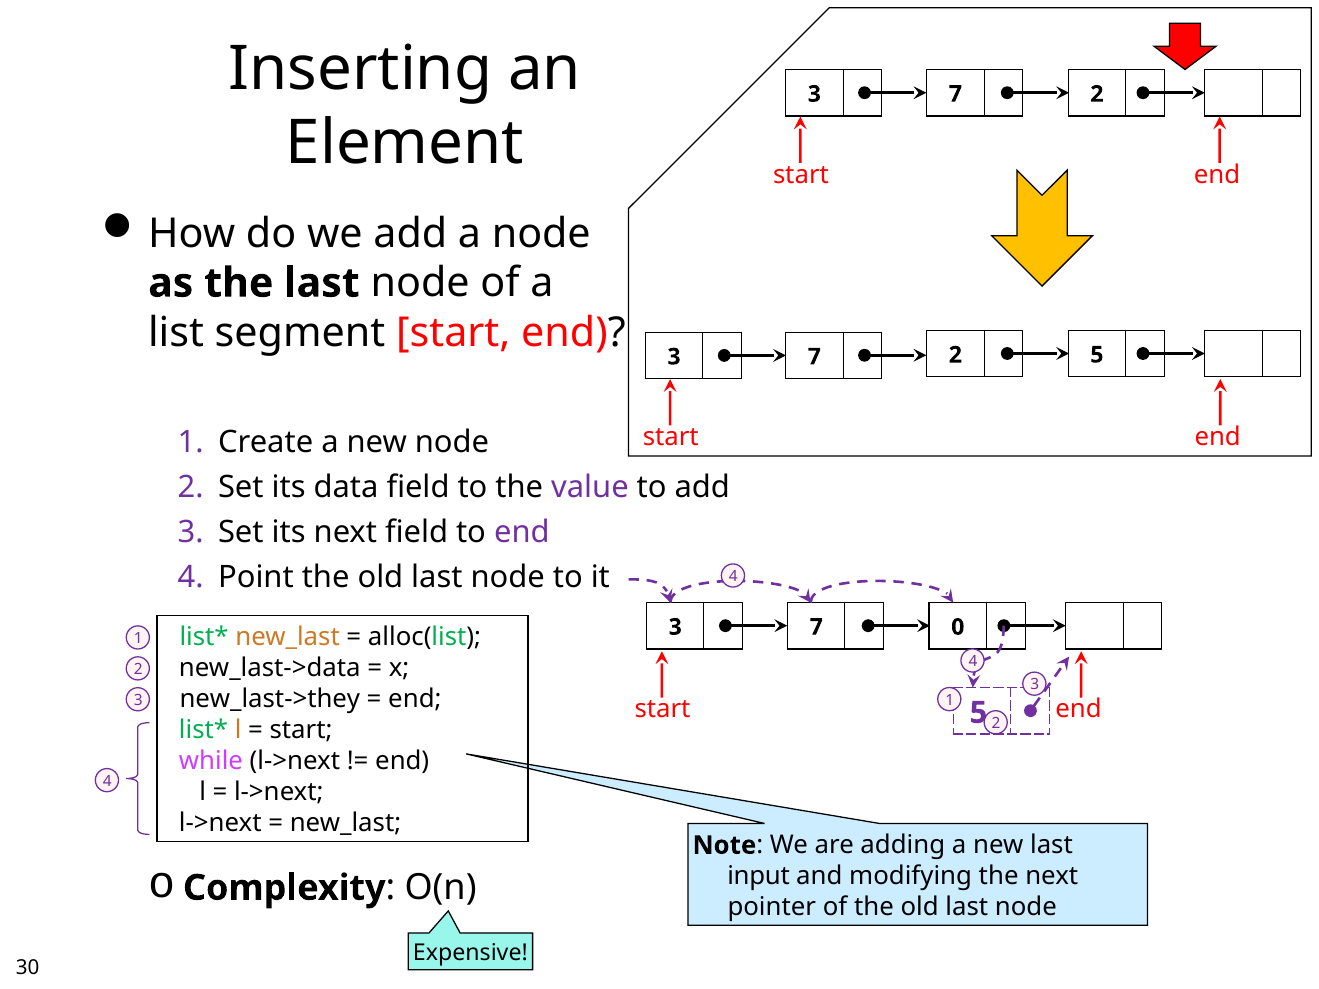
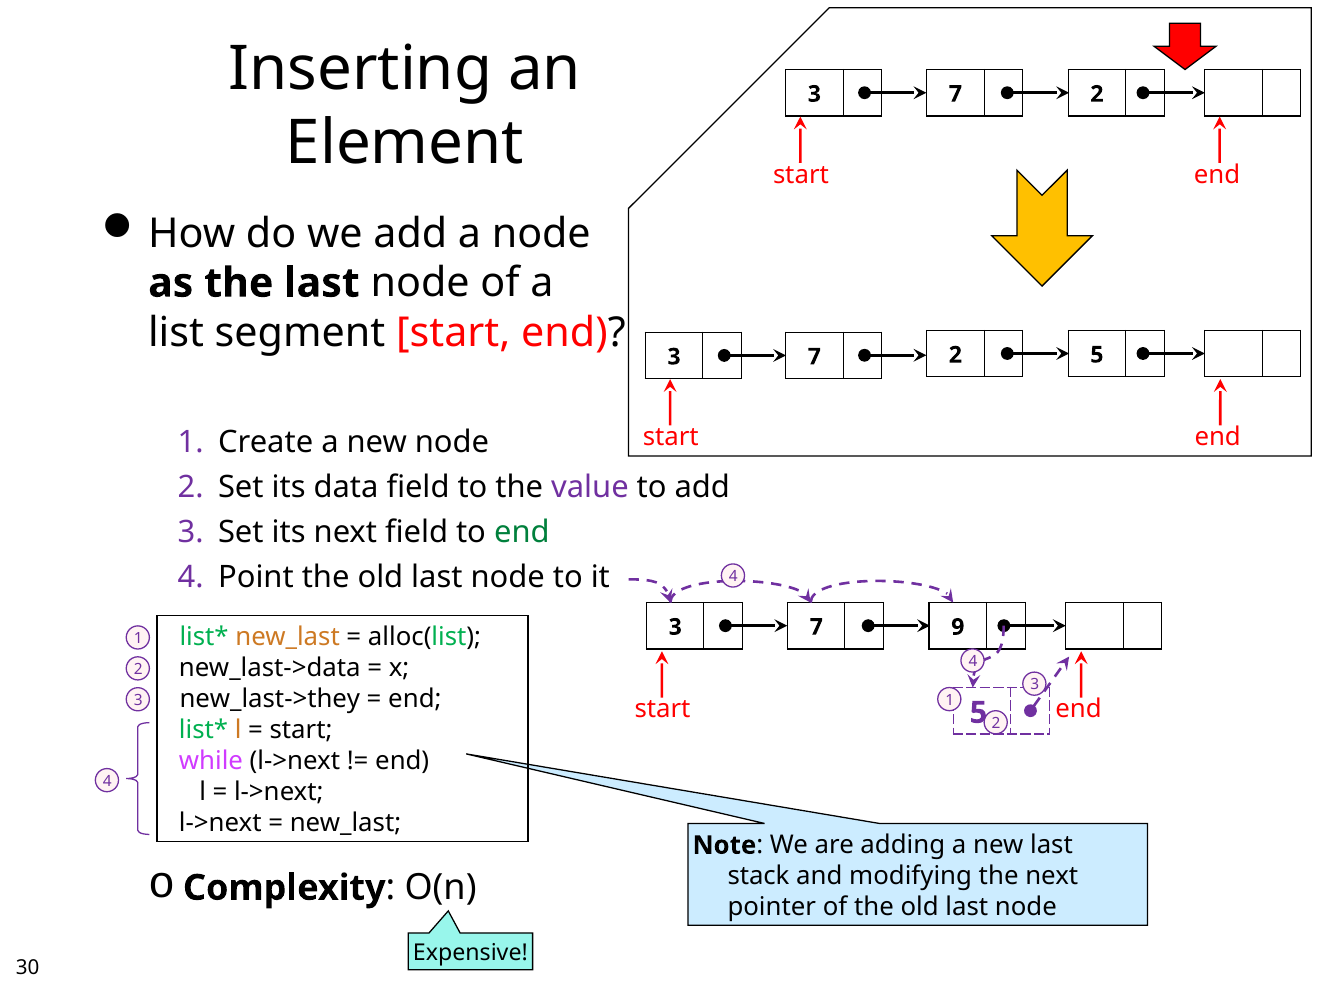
end colour: purple -> green (522, 532)
0: 0 -> 9 (958, 627)
input: input -> stack (759, 876)
